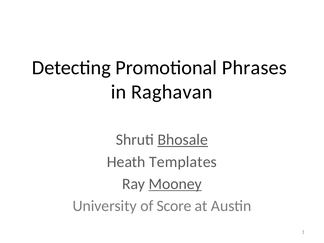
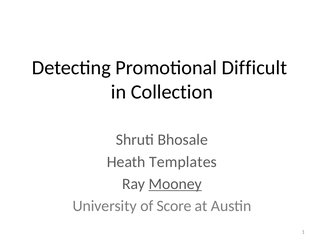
Phrases: Phrases -> Difficult (254, 68)
Raghavan: Raghavan -> Collection (172, 92)
Bhosale underline: present -> none (183, 140)
